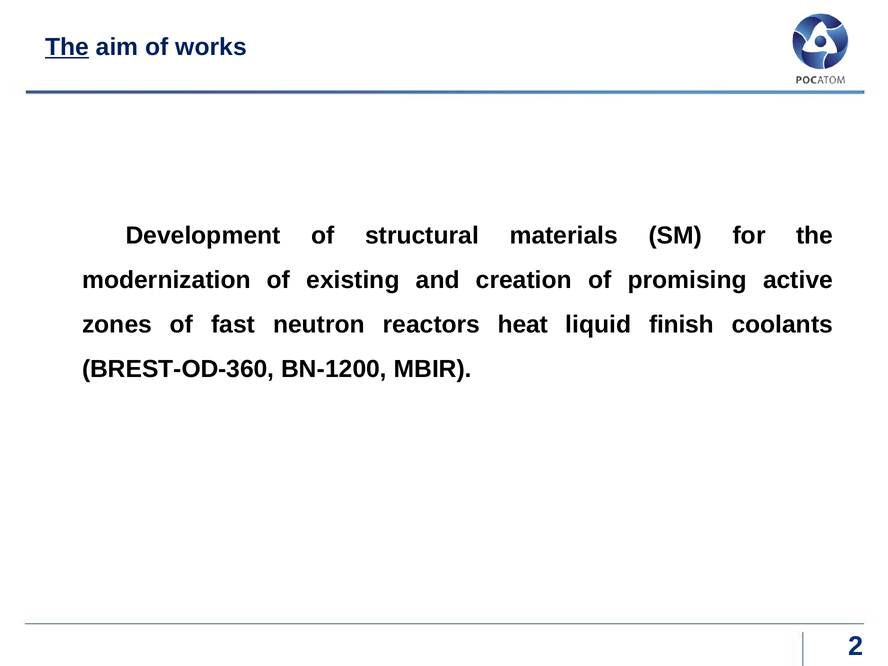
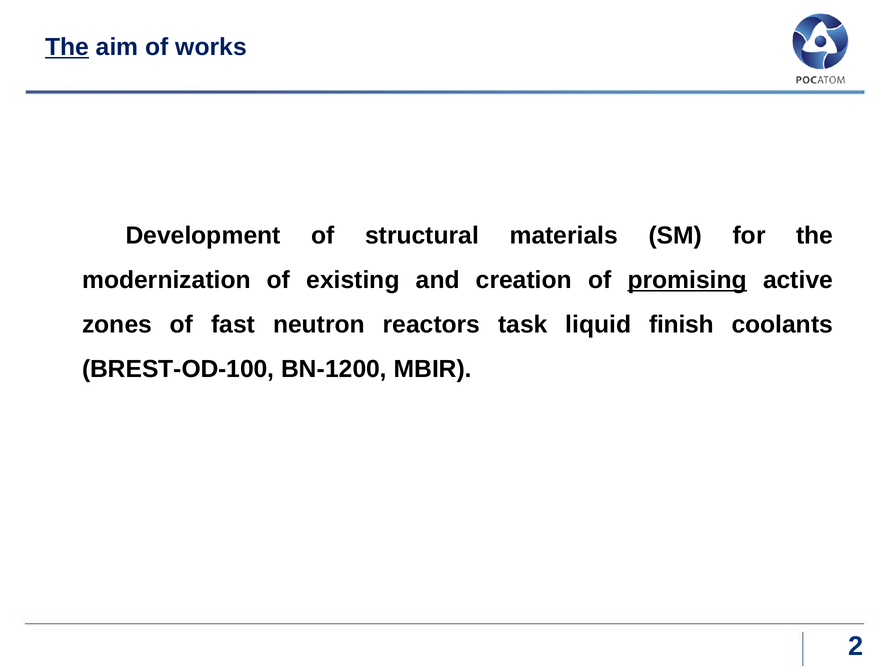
promising underline: none -> present (687, 280)
heat: heat -> task (523, 325)
BREST-OD-360: BREST-OD-360 -> BREST-OD-100 (178, 369)
